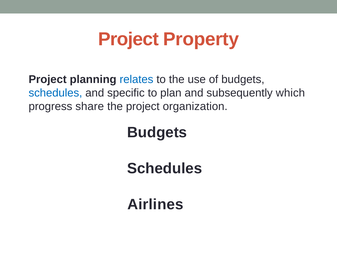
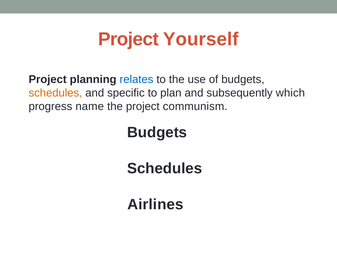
Property: Property -> Yourself (201, 39)
schedules colour: blue -> orange (55, 93)
share: share -> name (90, 106)
organization: organization -> communism (195, 106)
